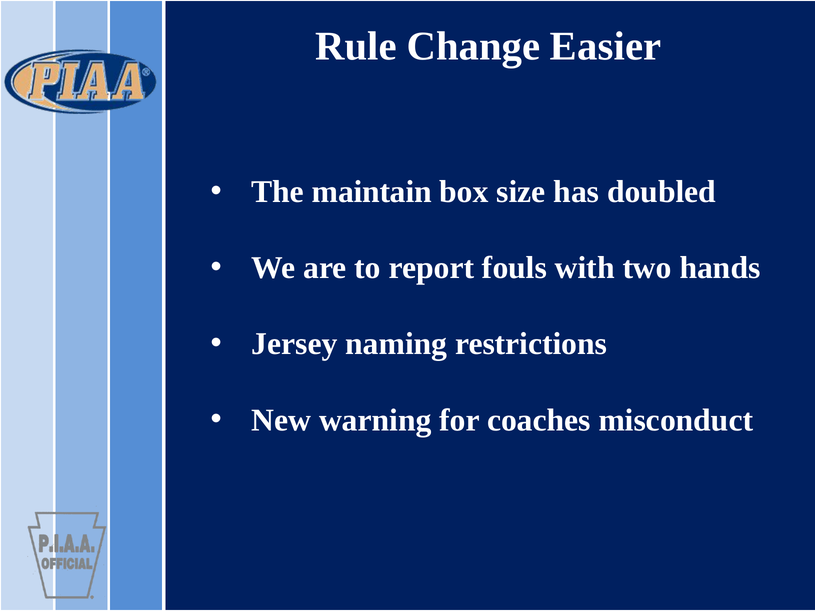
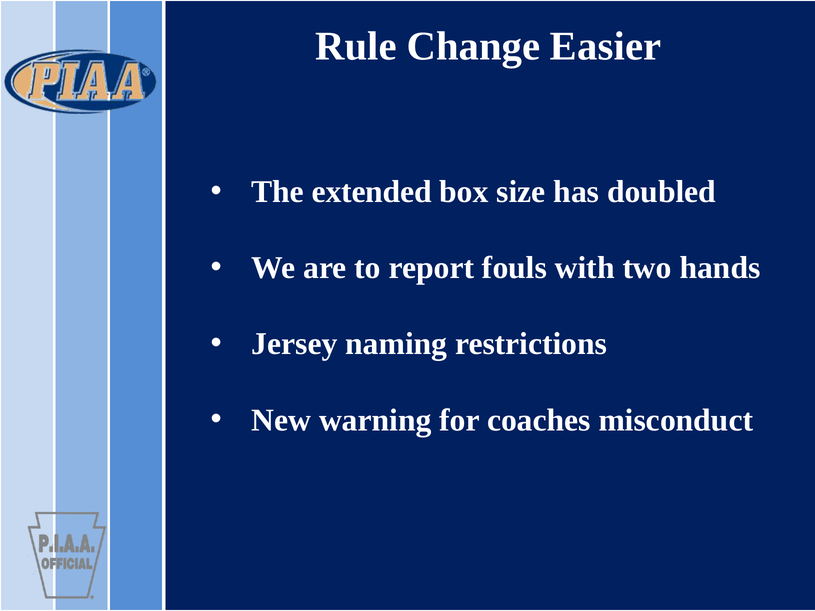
maintain: maintain -> extended (372, 192)
